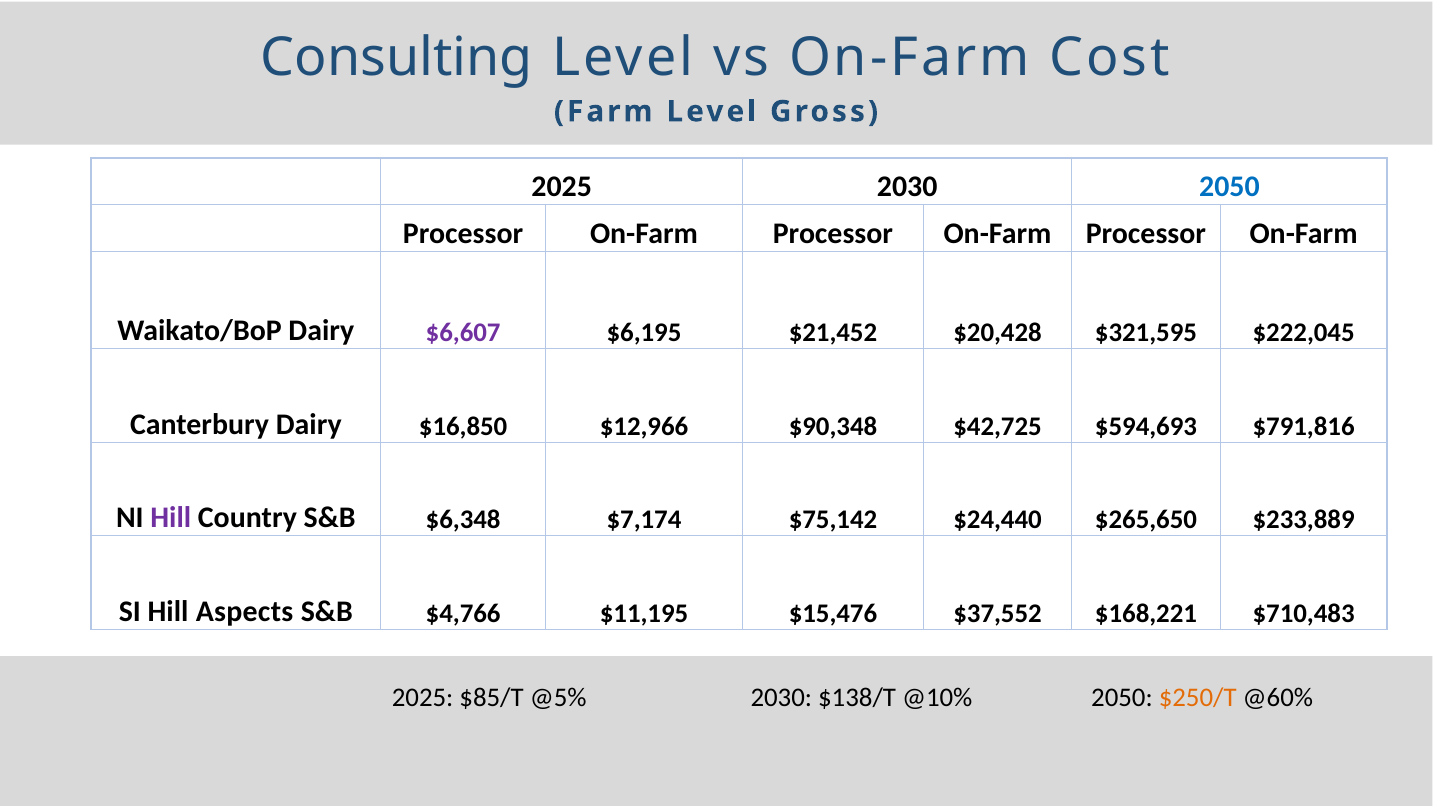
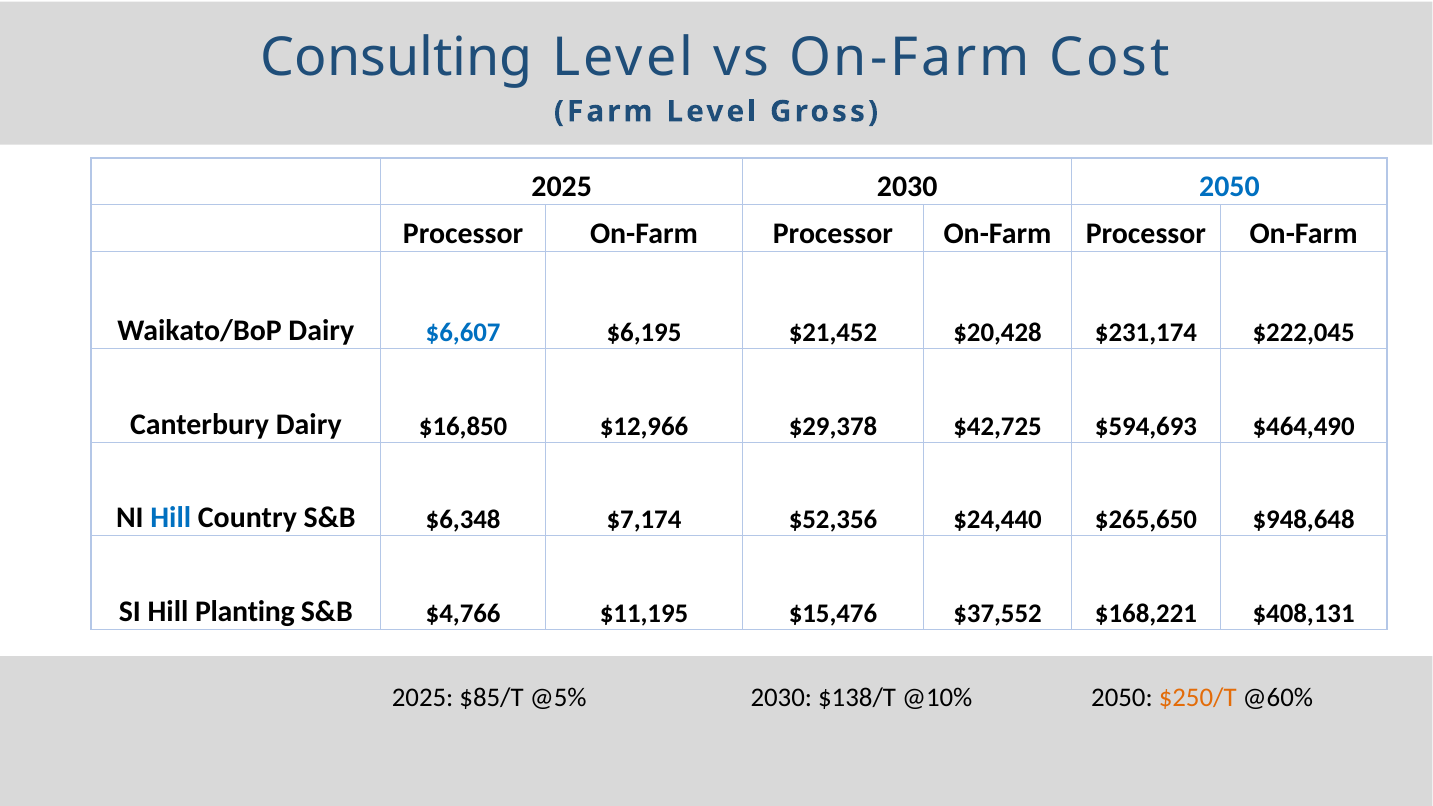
$6,607 colour: purple -> blue (463, 333)
$321,595: $321,595 -> $231,174 (1146, 333)
$90,348: $90,348 -> $29,378 (833, 426)
$791,816: $791,816 -> $464,490 (1304, 426)
Hill colour: purple -> blue (171, 518)
$75,142: $75,142 -> $52,356 (833, 520)
$233,889: $233,889 -> $948,648 (1304, 520)
Aspects: Aspects -> Planting (245, 611)
$710,483: $710,483 -> $408,131 (1304, 613)
